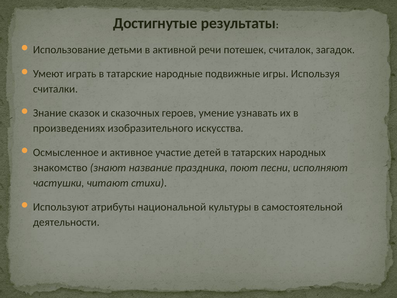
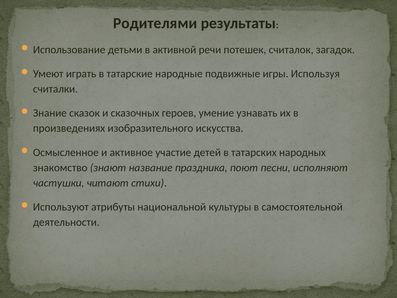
Достигнутые: Достигнутые -> Родителями (155, 23)
